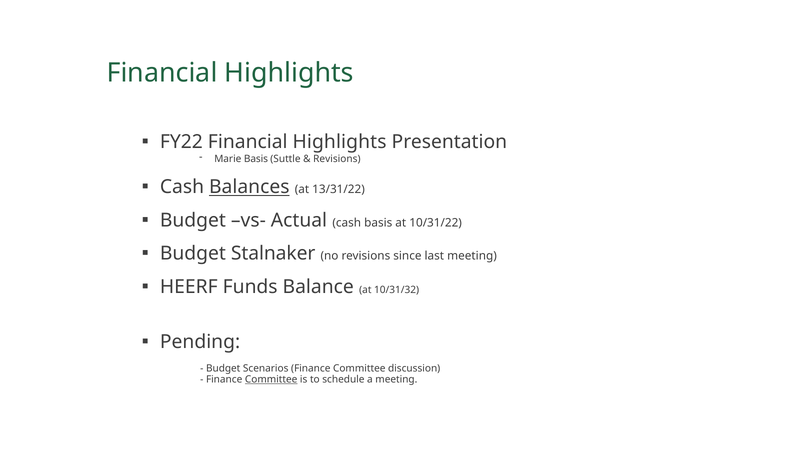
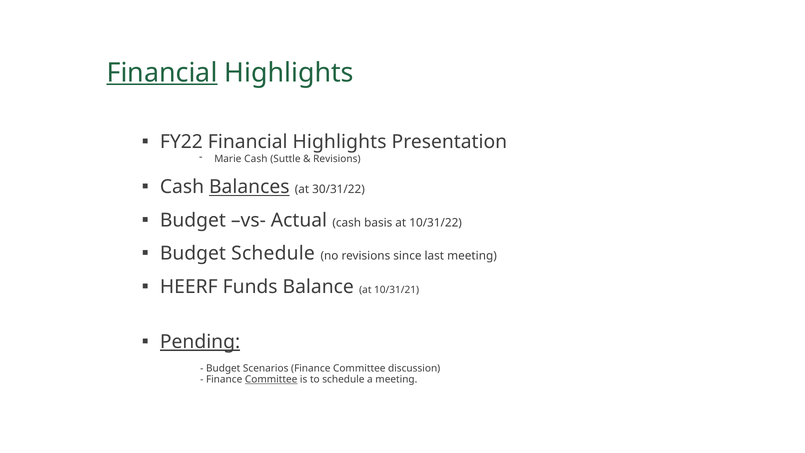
Financial underline: none -> present (162, 73)
Marie Basis: Basis -> Cash (256, 159)
13/31/22: 13/31/22 -> 30/31/22 (339, 190)
Budget Stalnaker: Stalnaker -> Schedule (273, 253)
10/31/32: 10/31/32 -> 10/31/21 (397, 290)
Pending underline: none -> present (200, 342)
